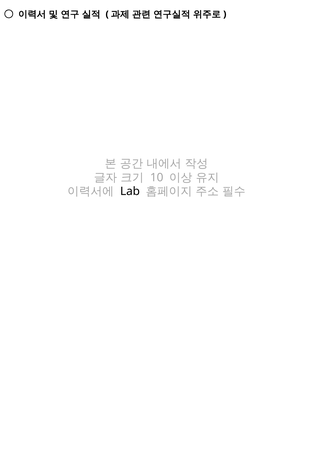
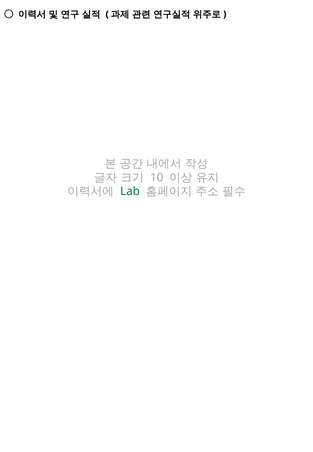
Lab colour: black -> green (130, 191)
